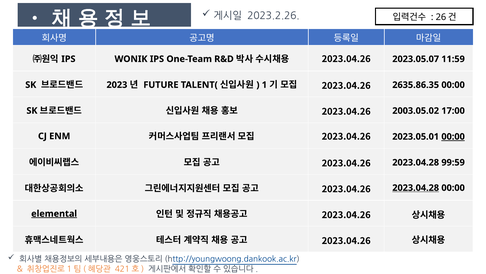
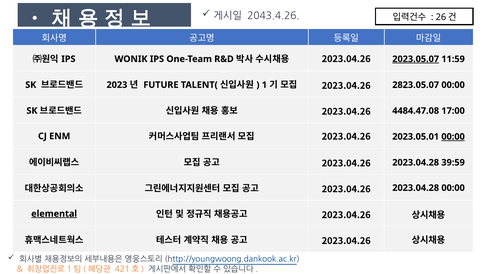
2023.2.26: 2023.2.26 -> 2043.4.26 (273, 16)
2023.05.07 underline: none -> present (416, 59)
2635.86.35: 2635.86.35 -> 2823.05.07 (416, 85)
2003.05.02: 2003.05.02 -> 4484.47.08 (416, 111)
99:59: 99:59 -> 39:59 (453, 162)
2023.04.28 underline: present -> none (416, 187)
